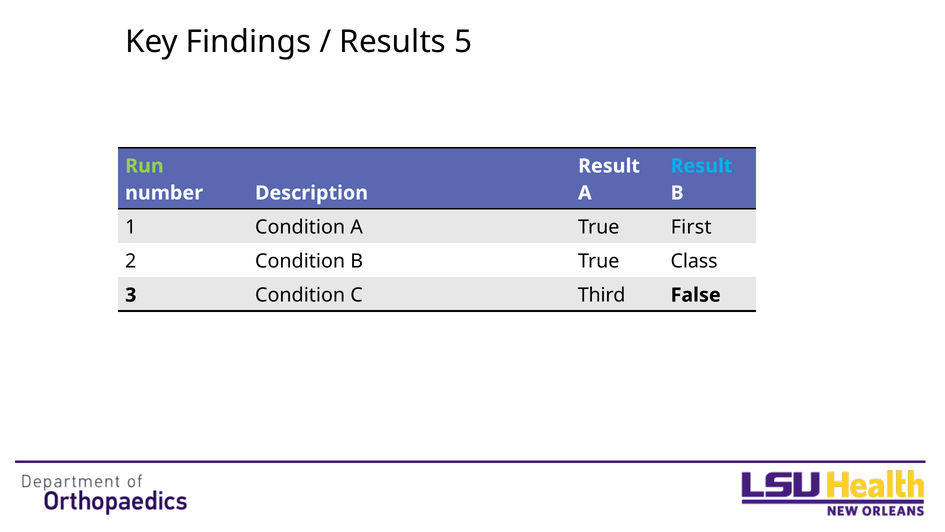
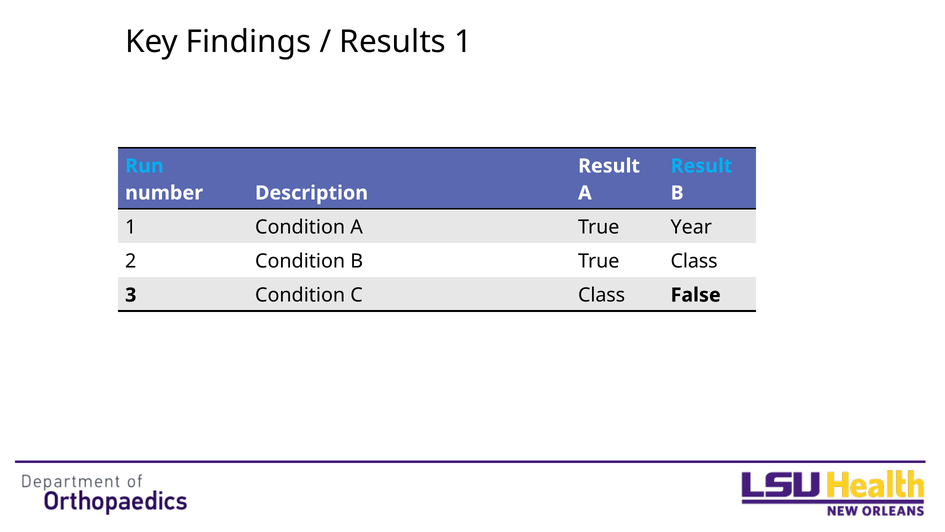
Results 5: 5 -> 1 (463, 42)
Run colour: light green -> light blue (144, 166)
First: First -> Year (691, 227)
C Third: Third -> Class (602, 295)
